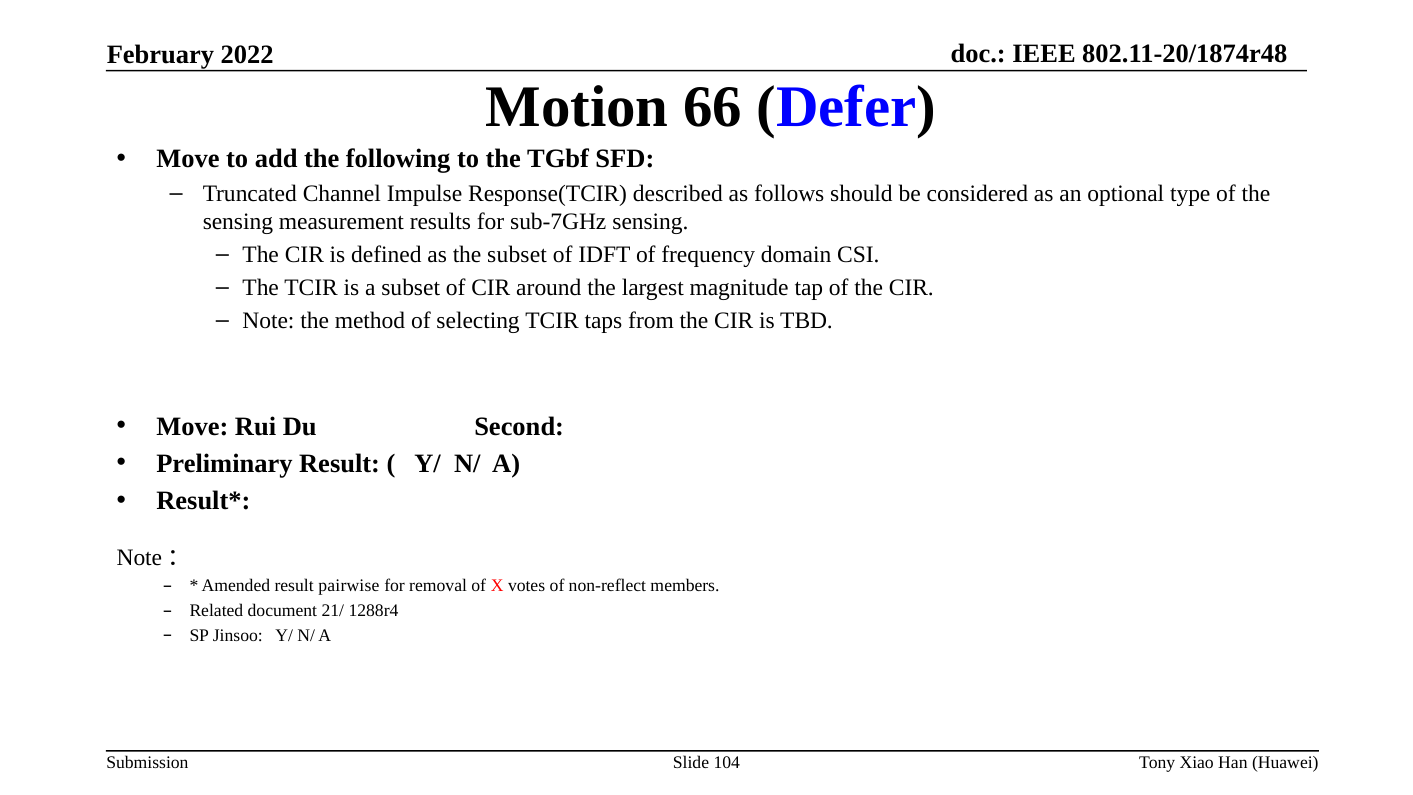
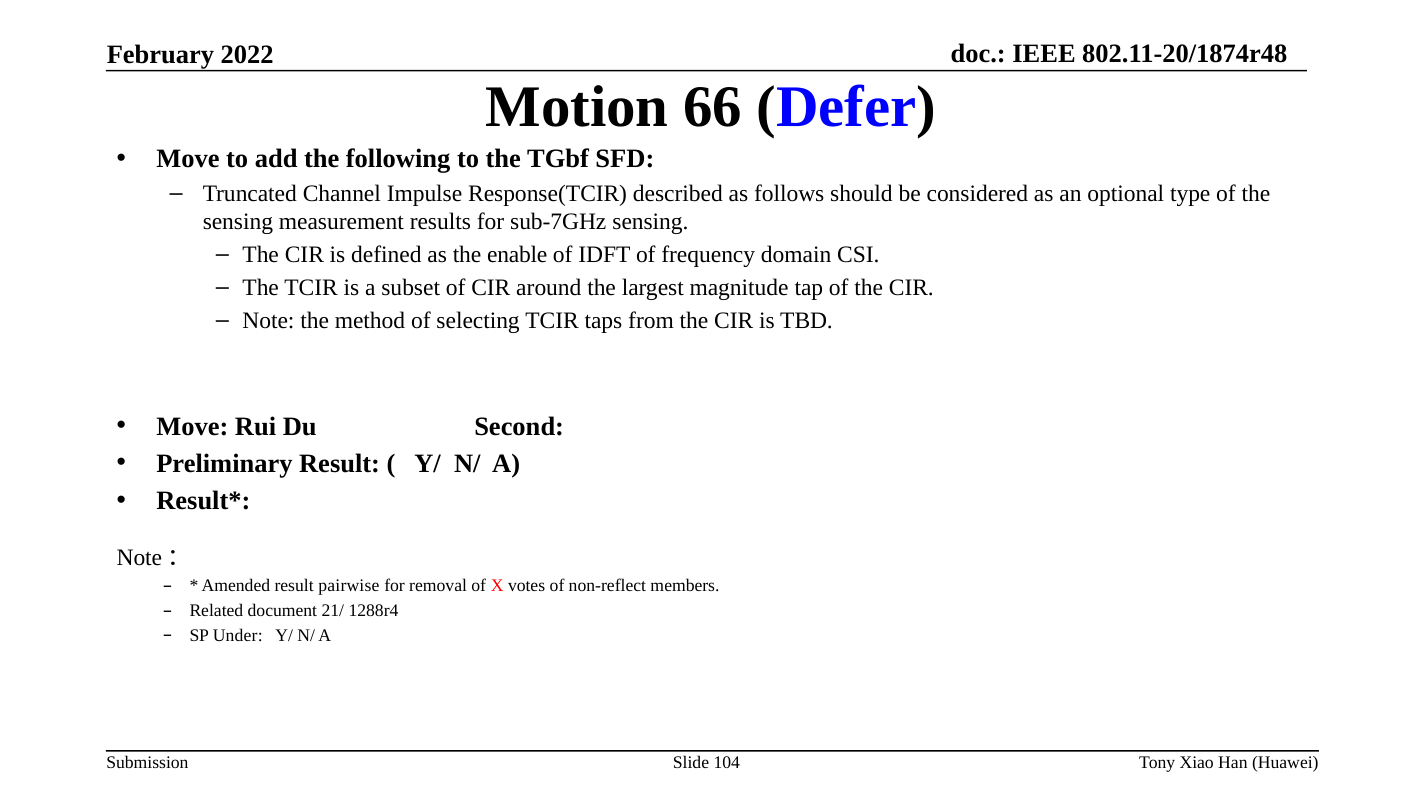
the subset: subset -> enable (517, 255)
Jinsoo: Jinsoo -> Under (238, 635)
